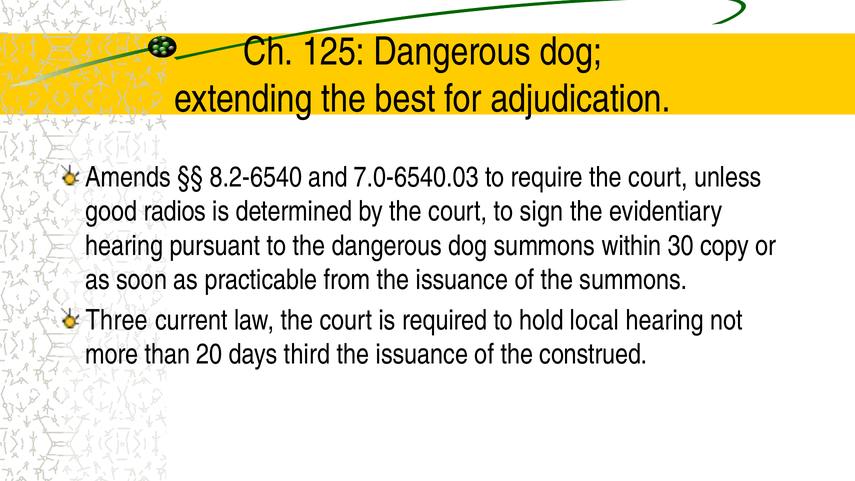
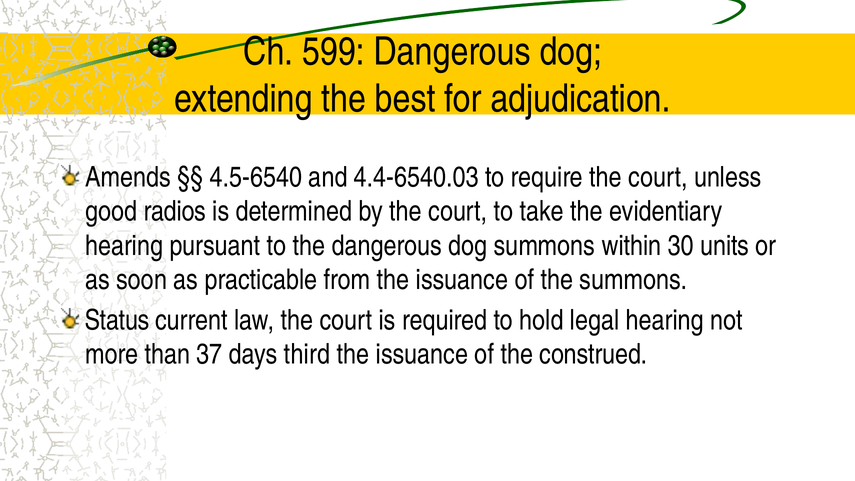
125: 125 -> 599 (334, 52)
8.2-6540: 8.2-6540 -> 4.5-6540 (256, 177)
7.0-6540.03: 7.0-6540.03 -> 4.4-6540.03 (416, 177)
sign: sign -> take (542, 211)
copy: copy -> units (725, 246)
Three: Three -> Status (117, 320)
local: local -> legal (595, 320)
20: 20 -> 37 (209, 354)
